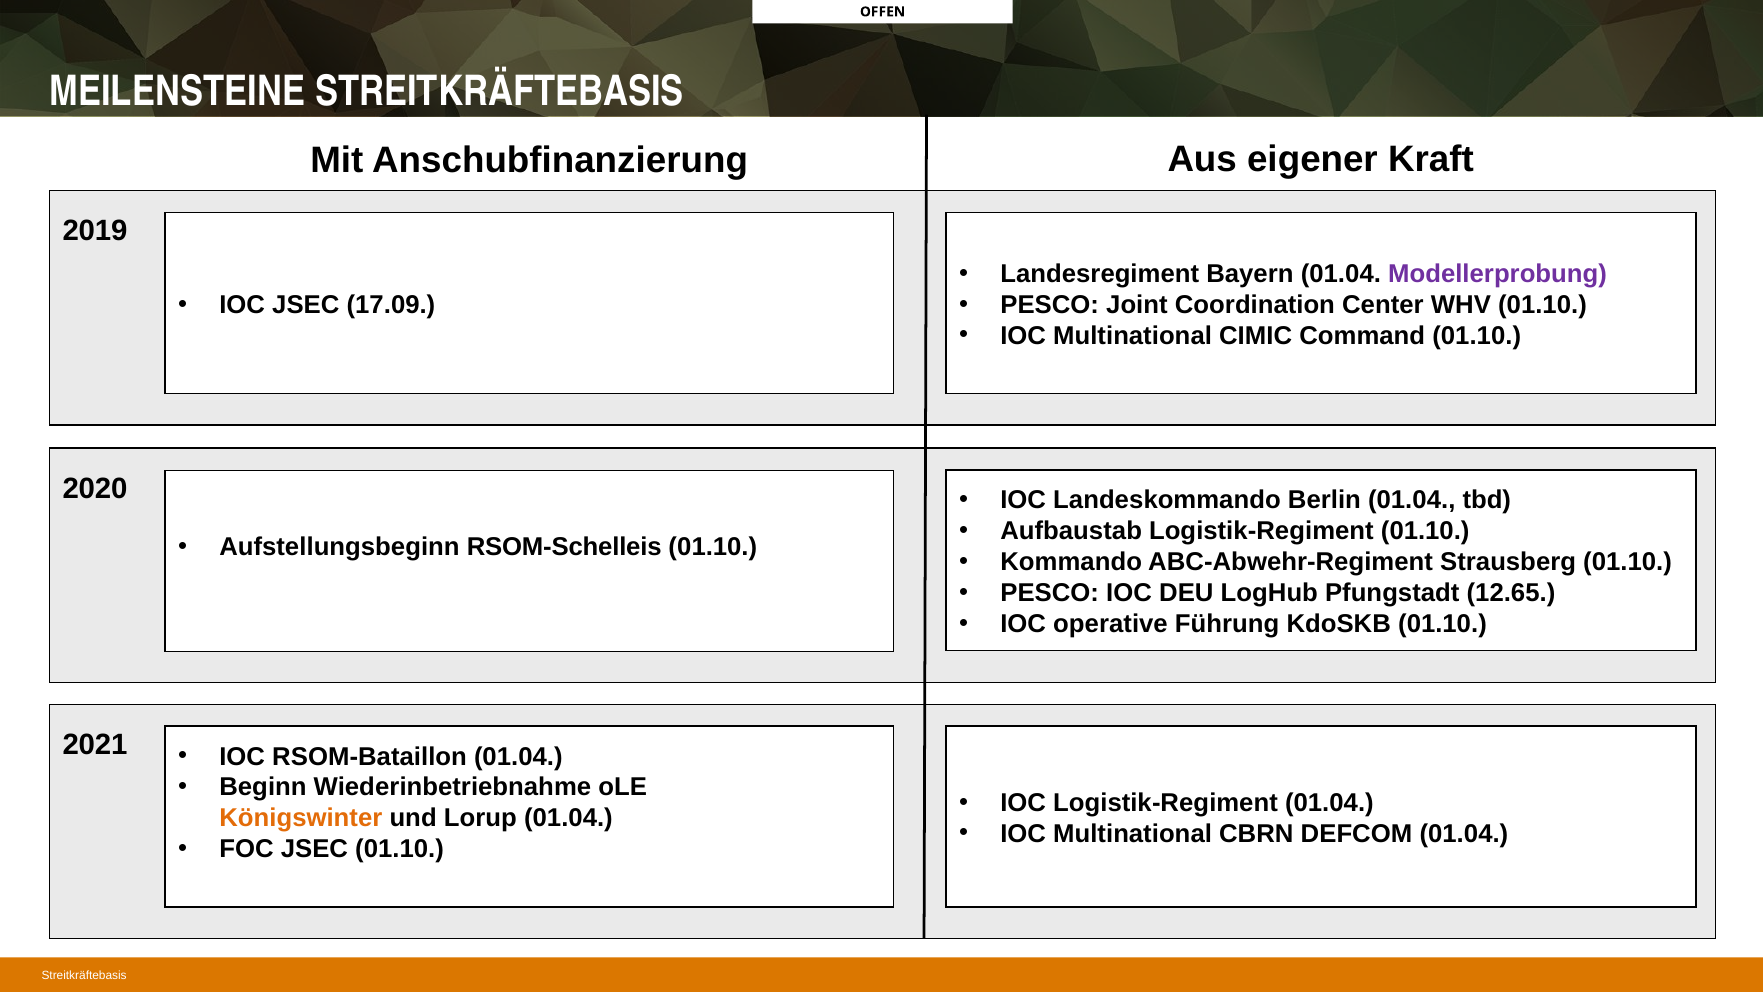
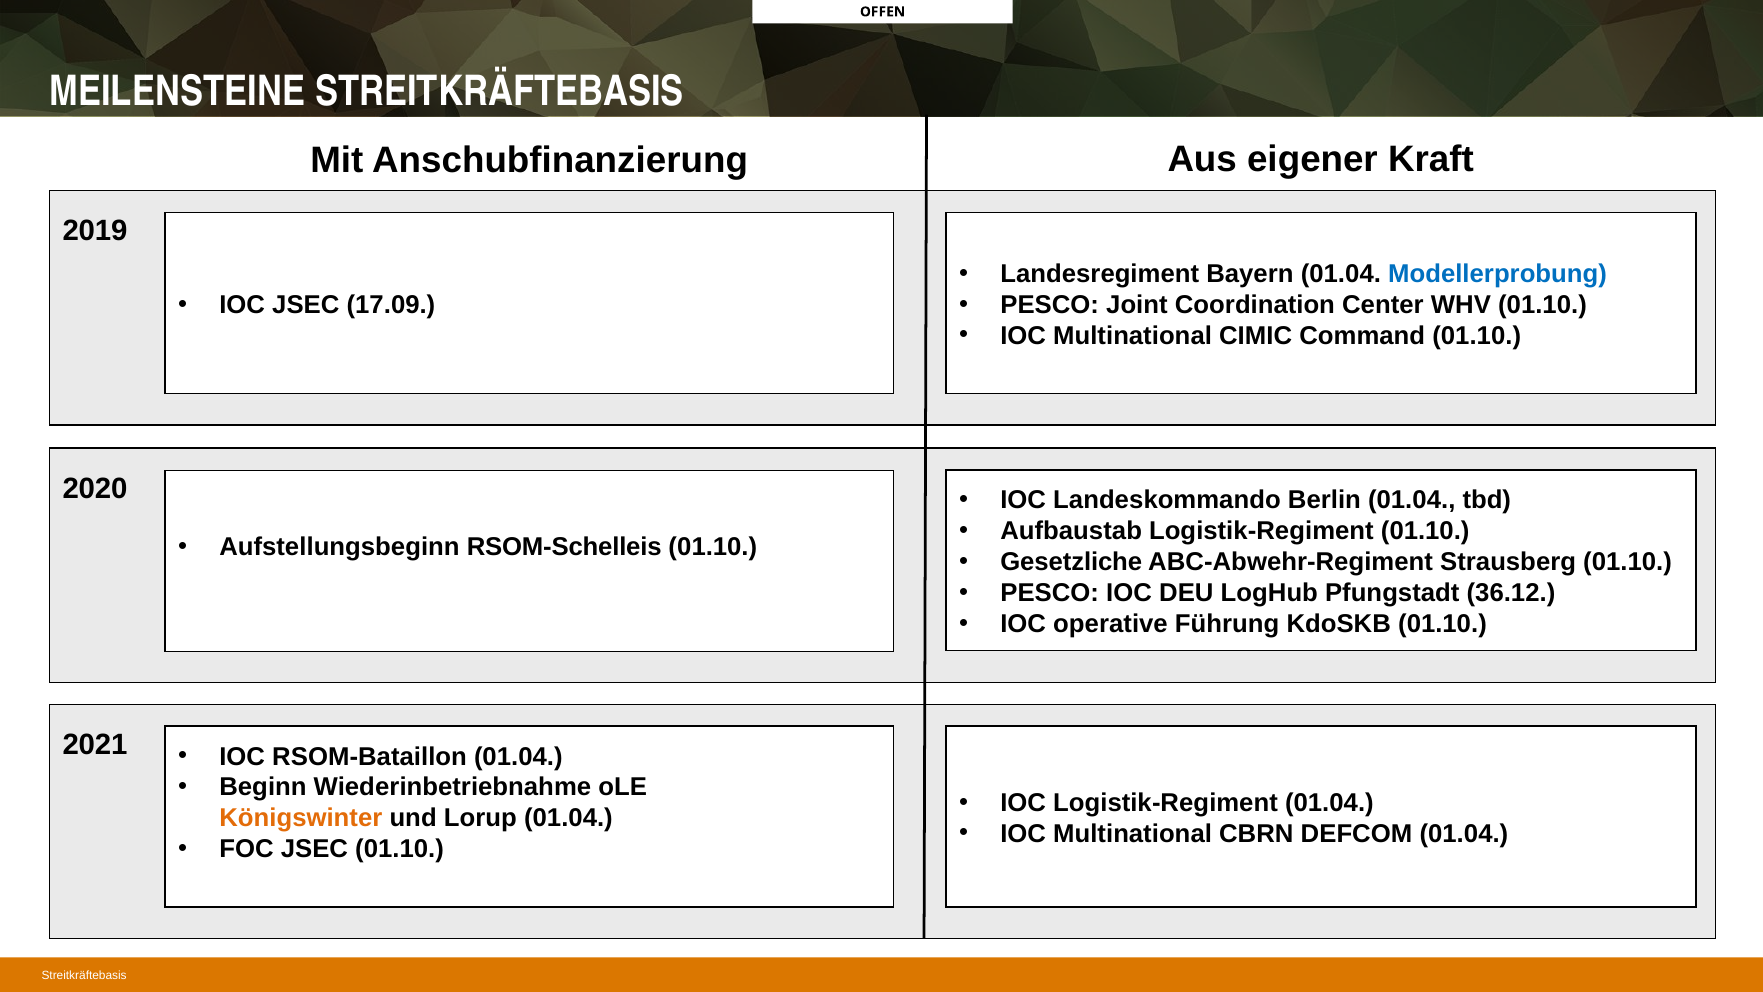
Modellerprobung colour: purple -> blue (1498, 274)
Kommando: Kommando -> Gesetzliche (1071, 562)
12.65: 12.65 -> 36.12 (1511, 593)
